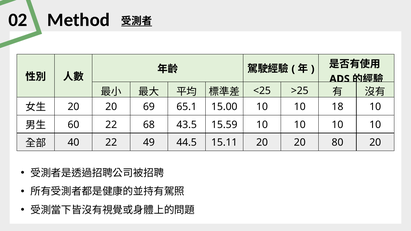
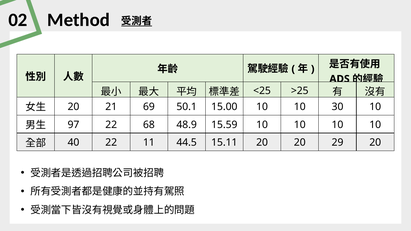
20: 20 -> 21 (111, 107)
65.1: 65.1 -> 50.1 (187, 107)
18: 18 -> 30 (338, 107)
60: 60 -> 97 (73, 125)
43.5: 43.5 -> 48.9 (187, 125)
49: 49 -> 11 (149, 143)
80: 80 -> 29 (338, 143)
